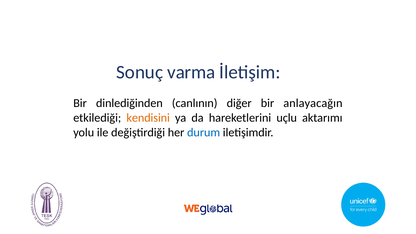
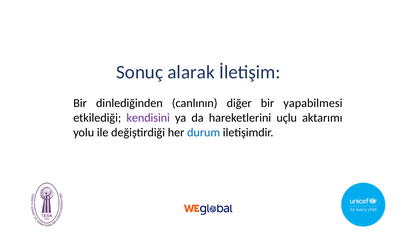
varma: varma -> alarak (191, 72)
anlayacağın: anlayacağın -> yapabilmesi (313, 103)
kendisini colour: orange -> purple (148, 118)
